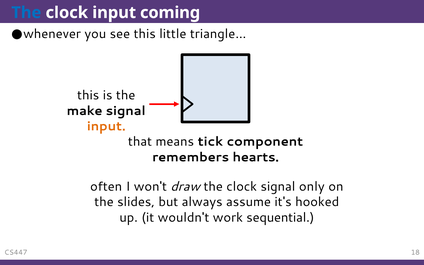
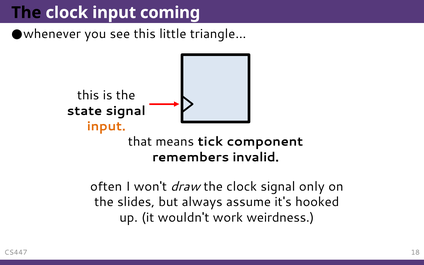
The colour: blue -> black (26, 13)
make: make -> state (85, 111)
hearts: hearts -> invalid (256, 157)
sequential: sequential -> weirdness (280, 218)
